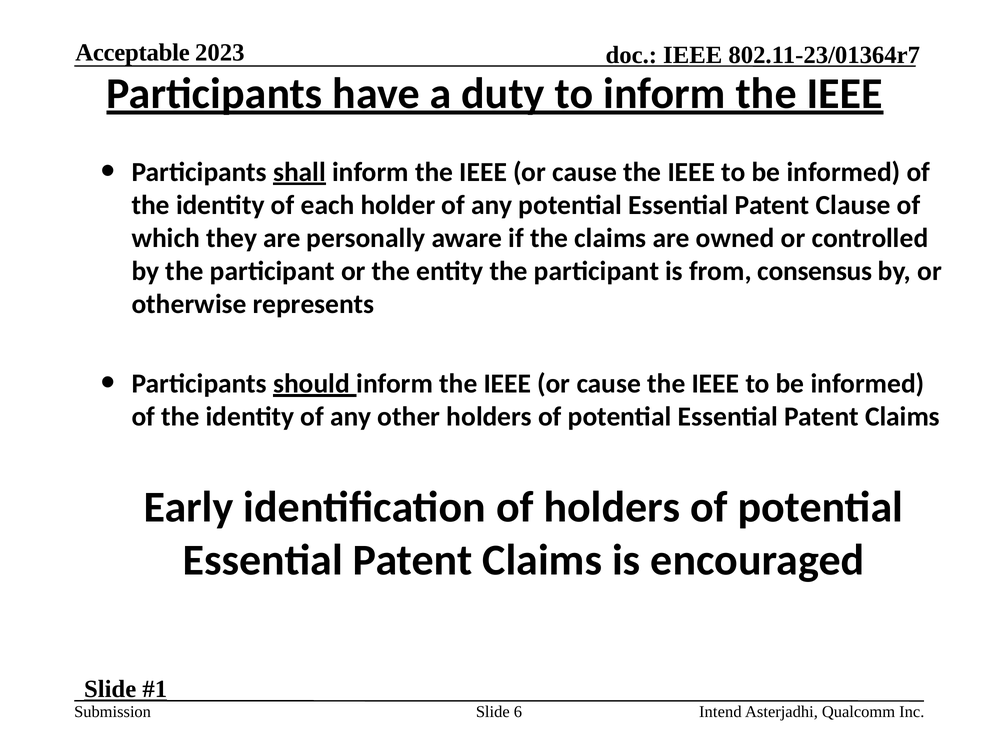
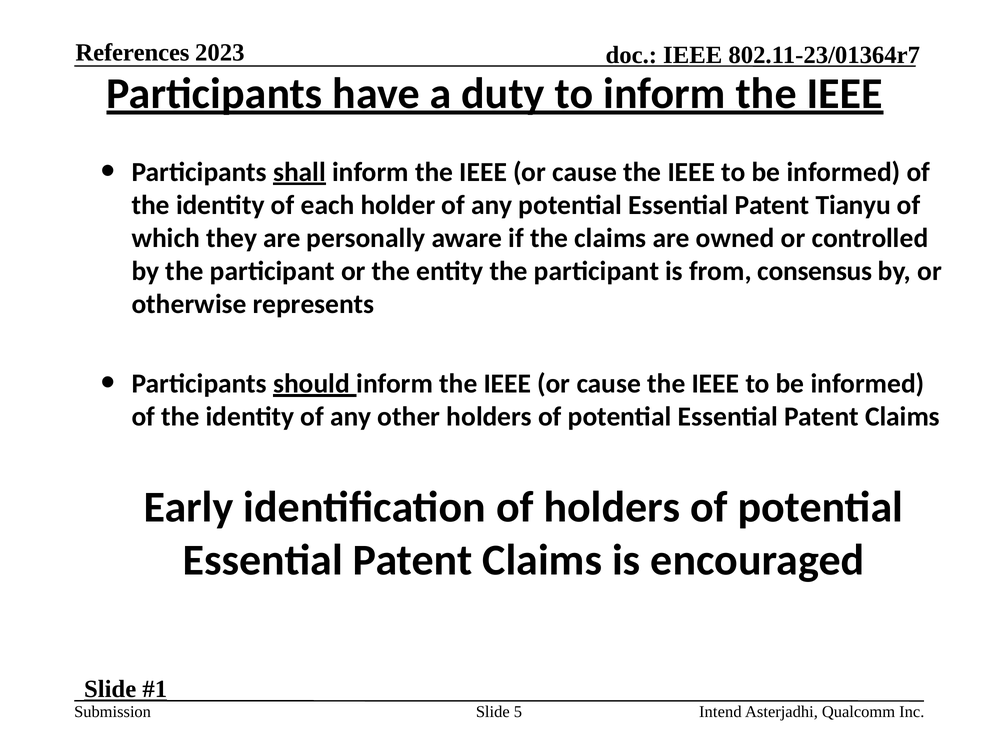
Acceptable: Acceptable -> References (132, 52)
Clause: Clause -> Tianyu (853, 205)
6: 6 -> 5 (518, 712)
